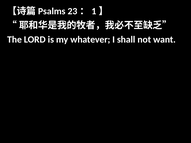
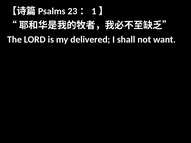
whatever: whatever -> delivered (90, 40)
